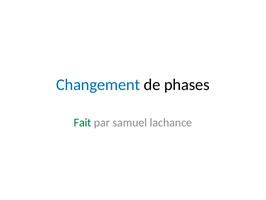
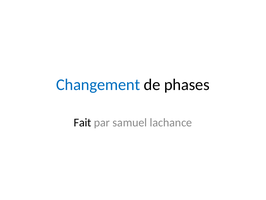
Fait colour: green -> black (83, 122)
